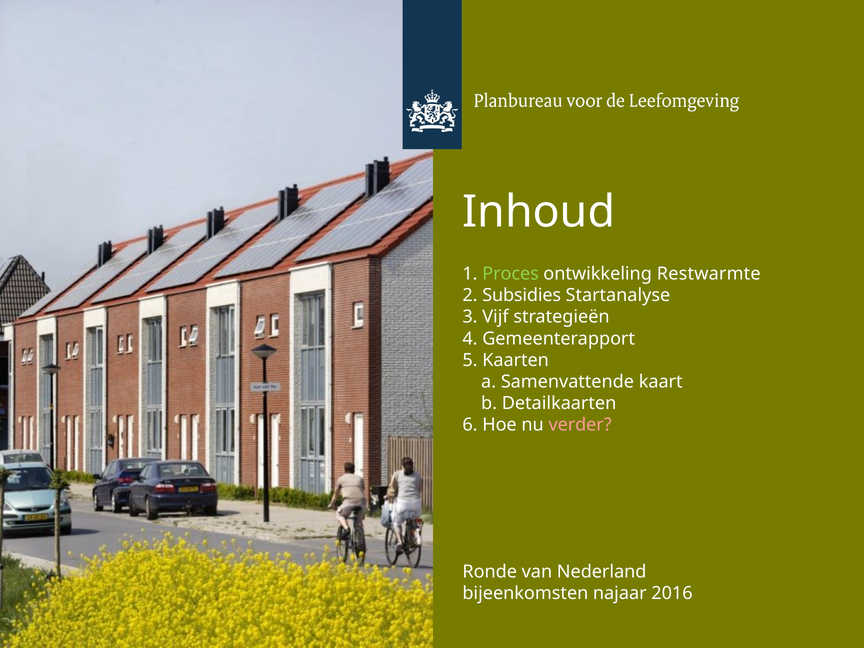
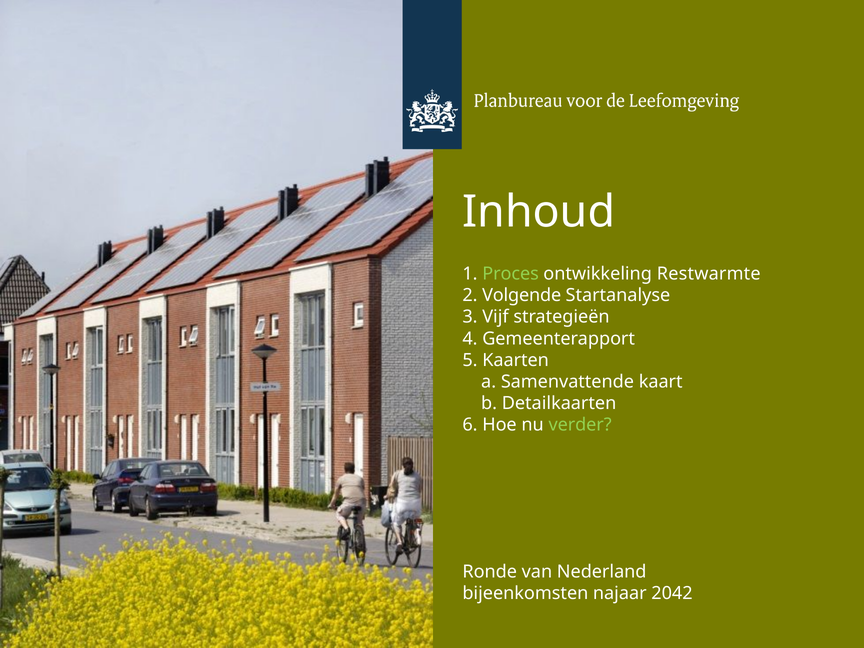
Subsidies: Subsidies -> Volgende (522, 295)
verder colour: pink -> light green (580, 425)
2016: 2016 -> 2042 (672, 593)
